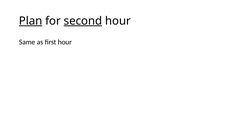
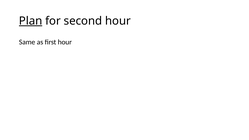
second underline: present -> none (83, 21)
